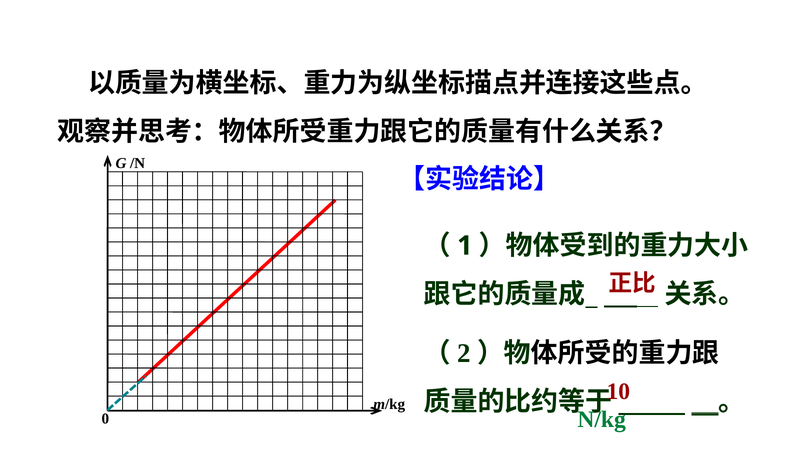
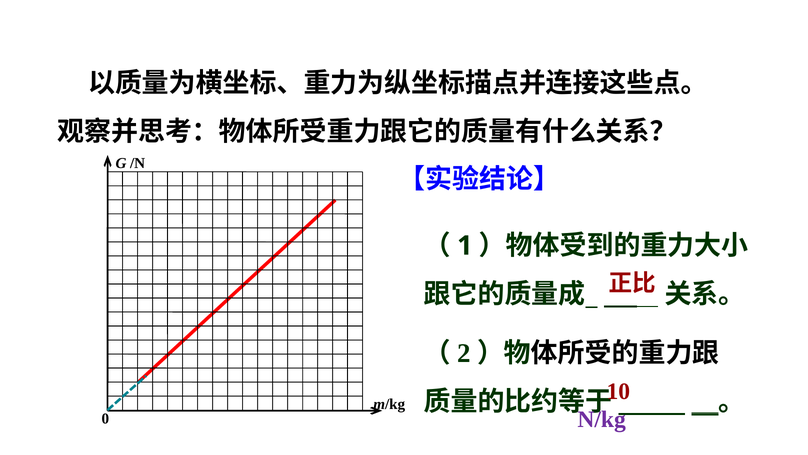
N/kg colour: green -> purple (602, 419)
